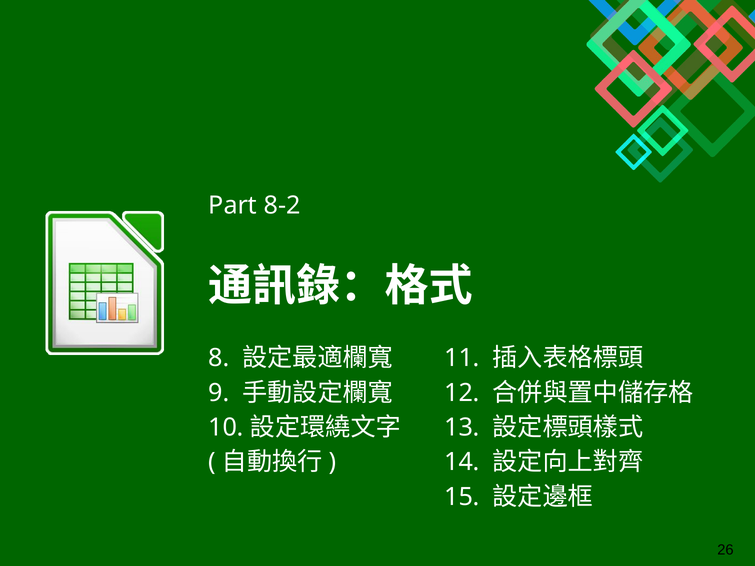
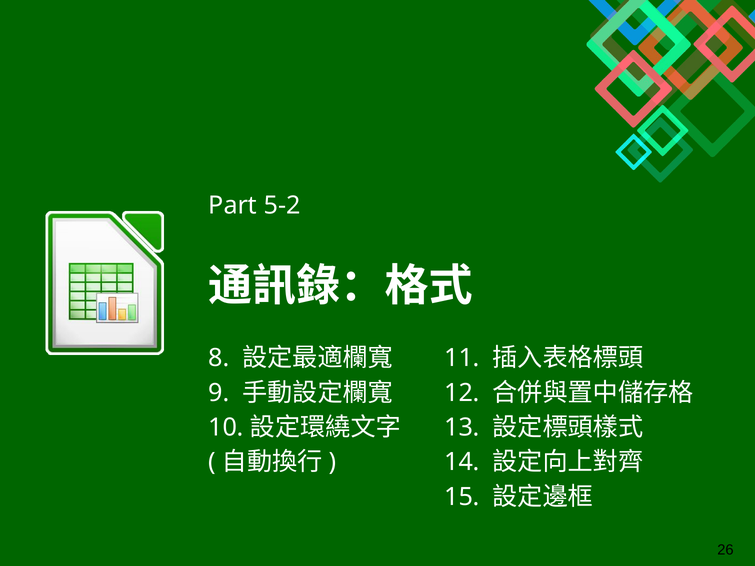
8-2: 8-2 -> 5-2 (282, 206)
